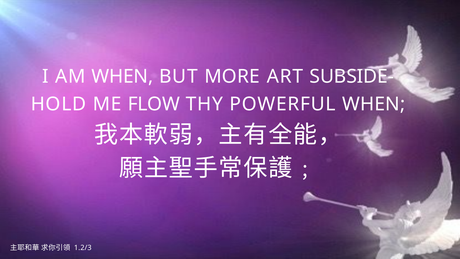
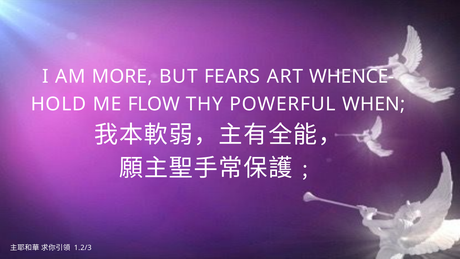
AM WHEN: WHEN -> MORE (122, 76)
MORE: MORE -> FEARS (232, 76)
SUBSIDE-: SUBSIDE- -> WHENCE- (352, 76)
